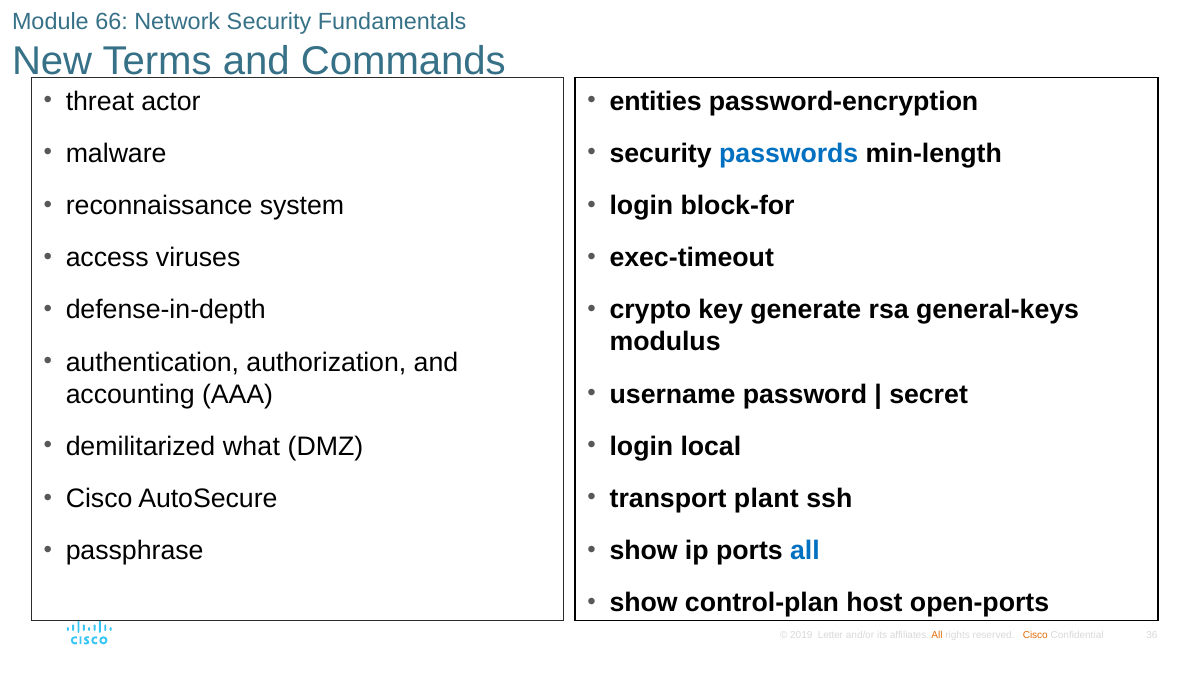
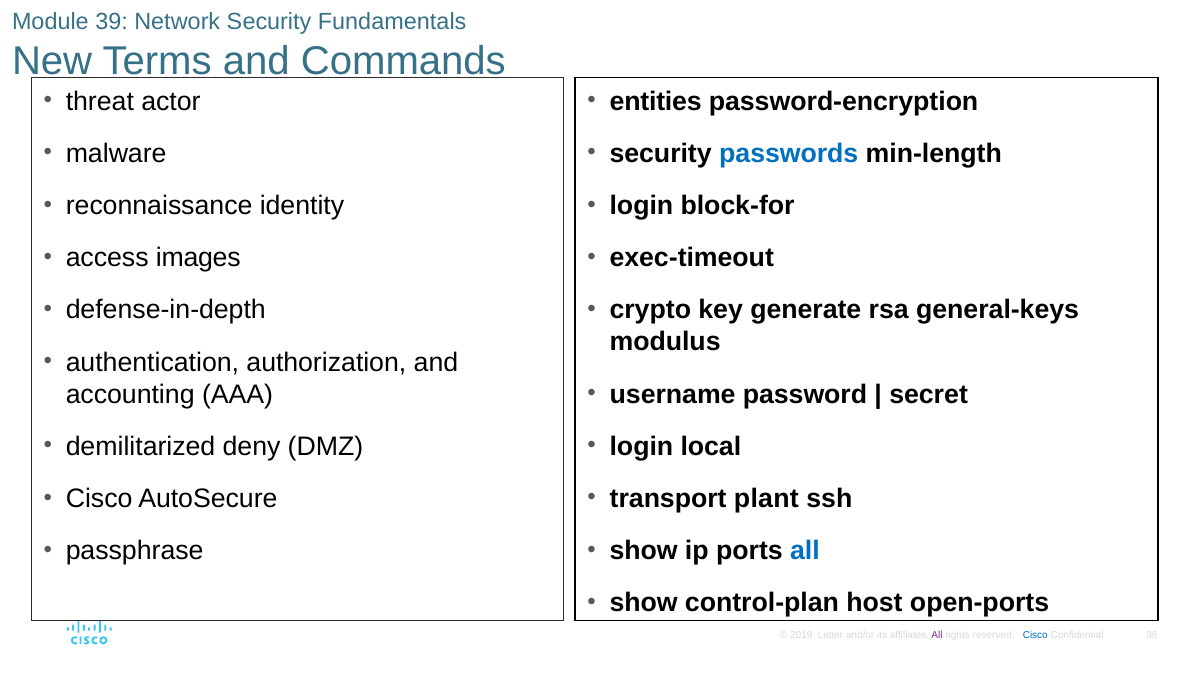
66: 66 -> 39 (112, 22)
system: system -> identity (302, 206)
viruses: viruses -> images (198, 258)
what: what -> deny (252, 446)
All colour: orange -> purple (937, 635)
Cisco colour: orange -> blue (1035, 635)
